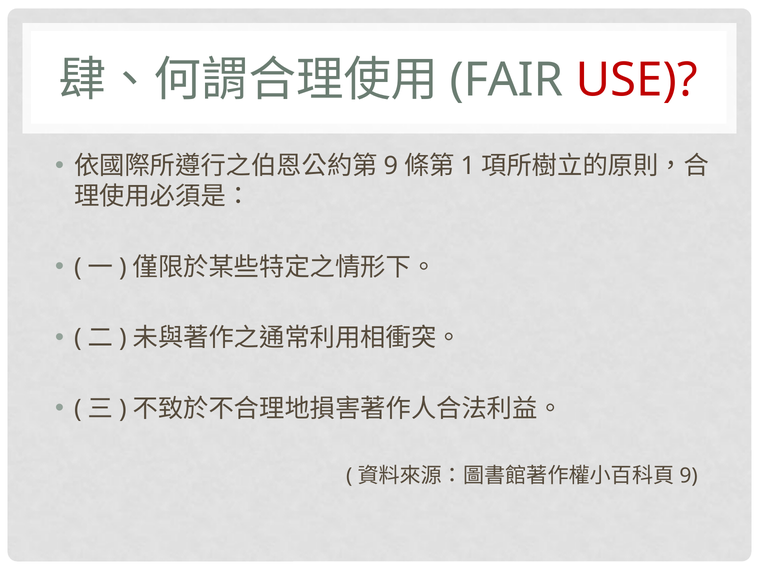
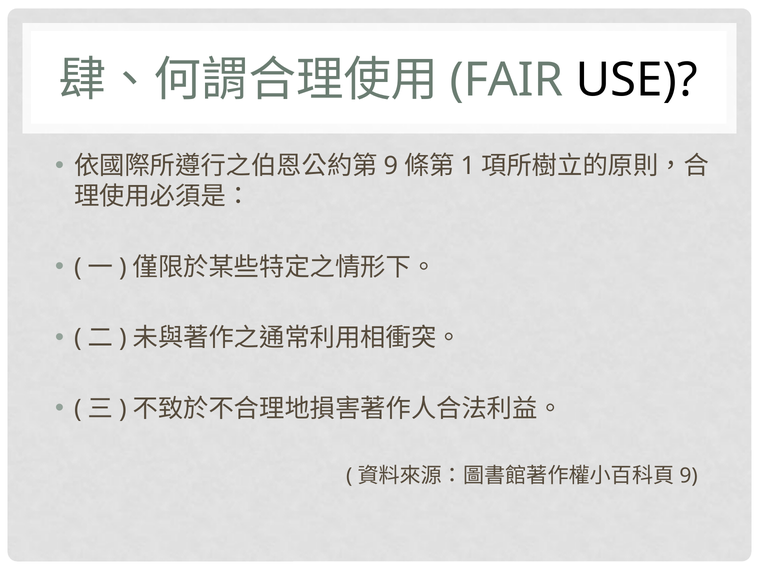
USE colour: red -> black (637, 80)
